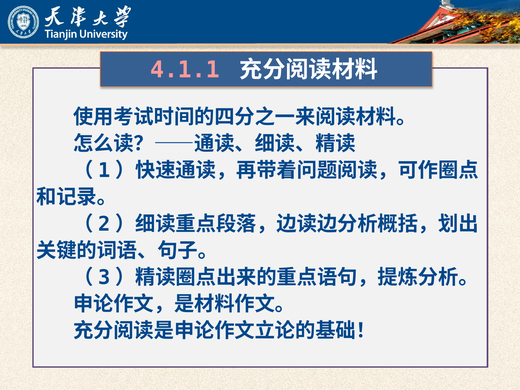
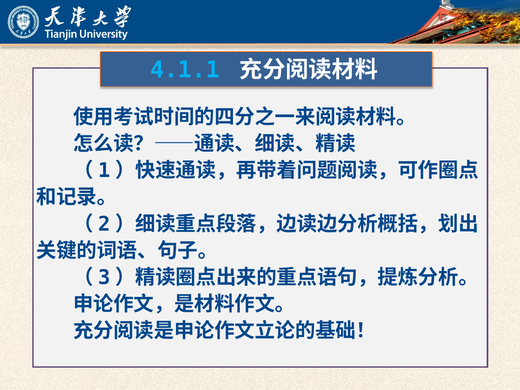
4.1.1 colour: pink -> light blue (185, 70)
